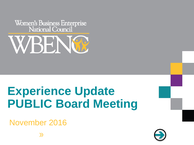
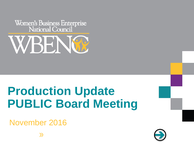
Experience: Experience -> Production (39, 91)
